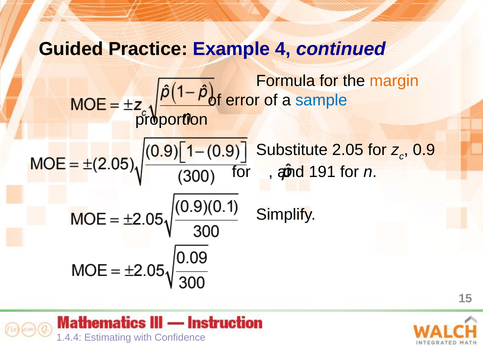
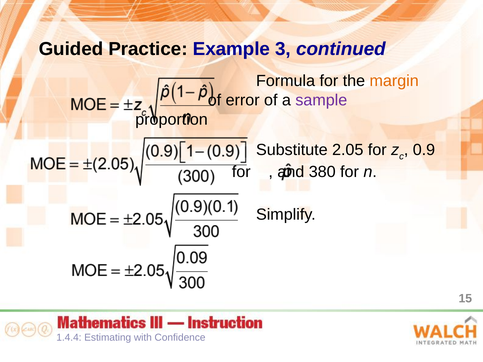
4: 4 -> 3 (283, 49)
sample colour: blue -> purple (321, 100)
191: 191 -> 380 (322, 172)
